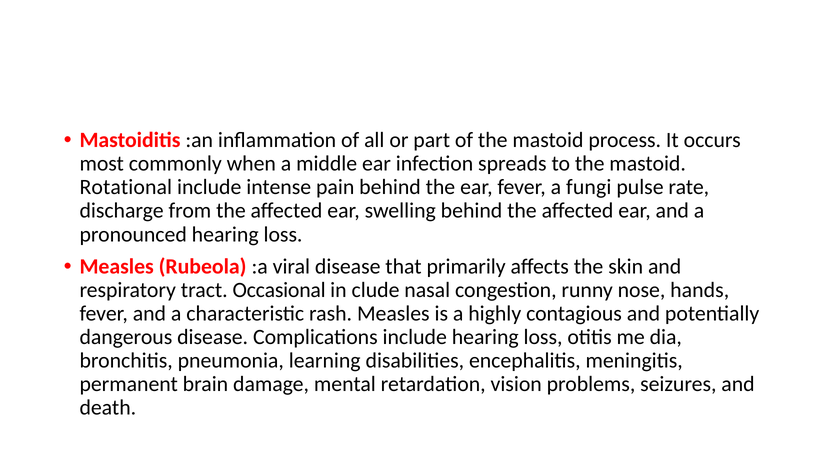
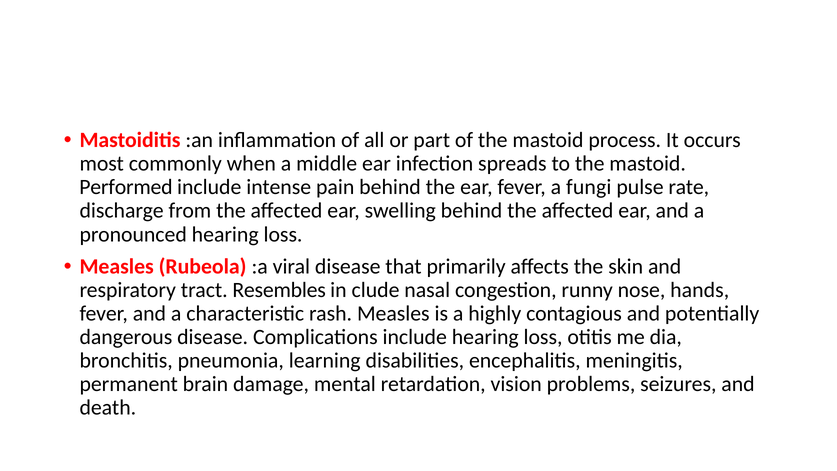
Rotational: Rotational -> Performed (126, 187)
Occasional: Occasional -> Resembles (279, 290)
